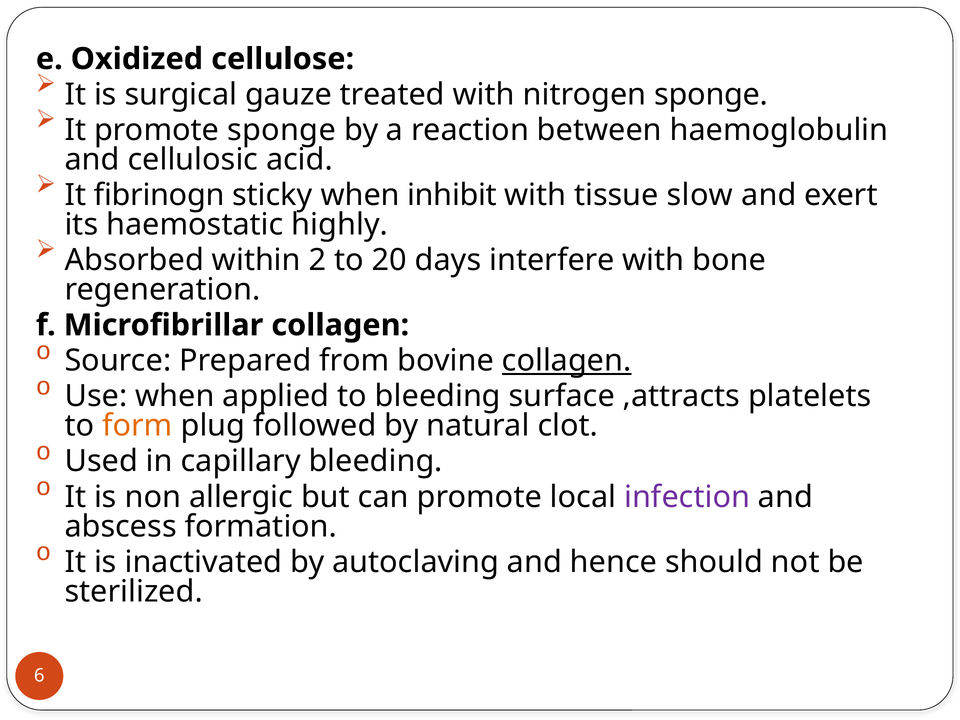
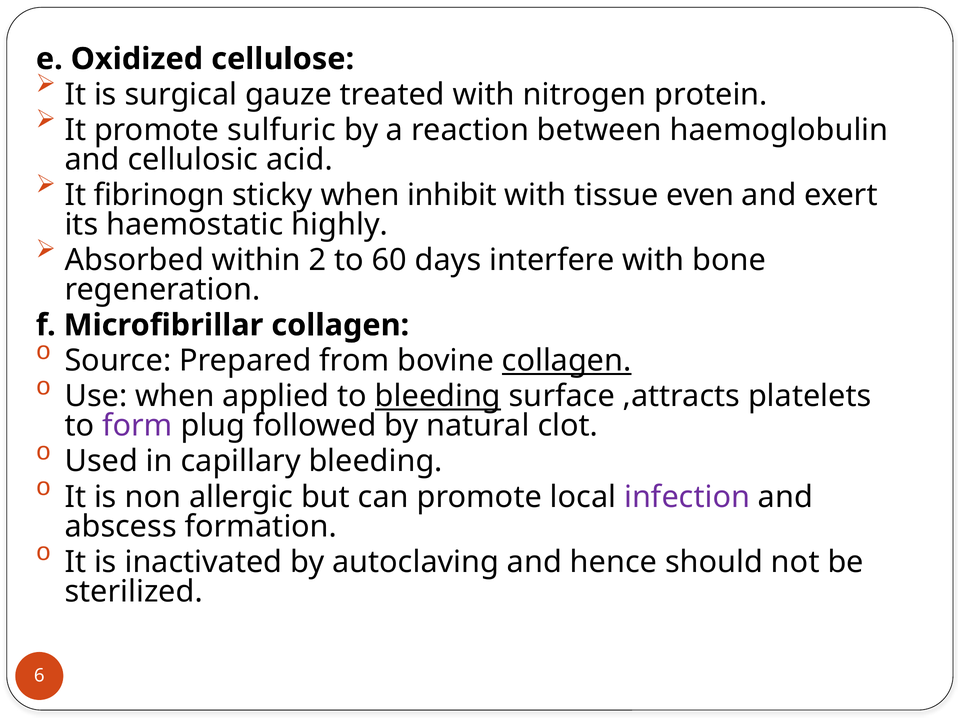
nitrogen sponge: sponge -> protein (711, 95)
promote sponge: sponge -> sulfuric (282, 130)
slow: slow -> even (700, 195)
20: 20 -> 60 (389, 260)
bleeding underline: none -> present (438, 396)
form colour: orange -> purple (137, 426)
